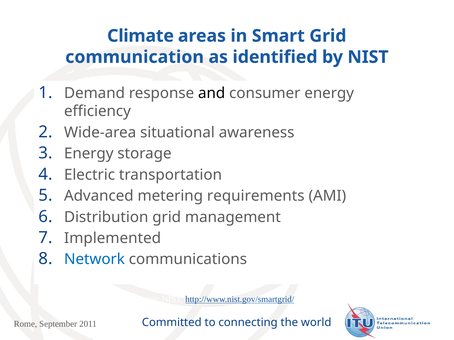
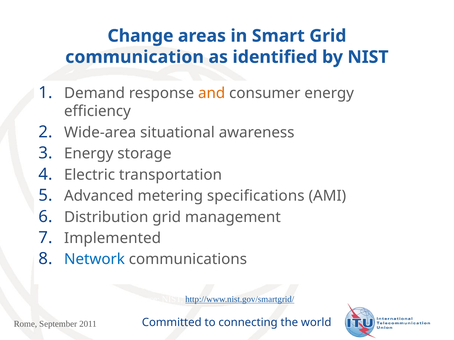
Climate: Climate -> Change (140, 36)
and colour: black -> orange (212, 93)
requirements: requirements -> specifications (256, 196)
